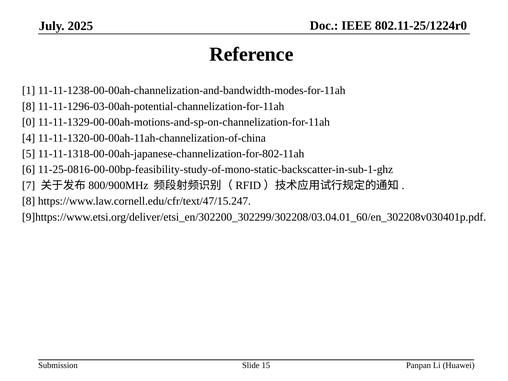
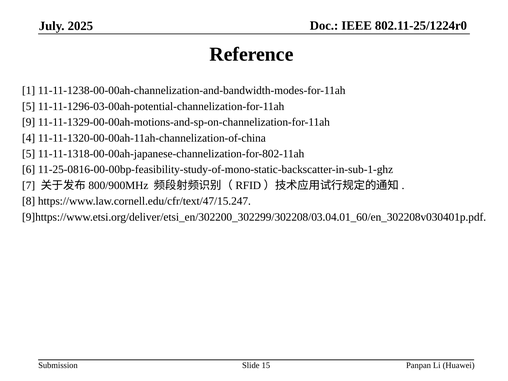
8: 8 -> 5 (29, 106)
0: 0 -> 9 (29, 122)
